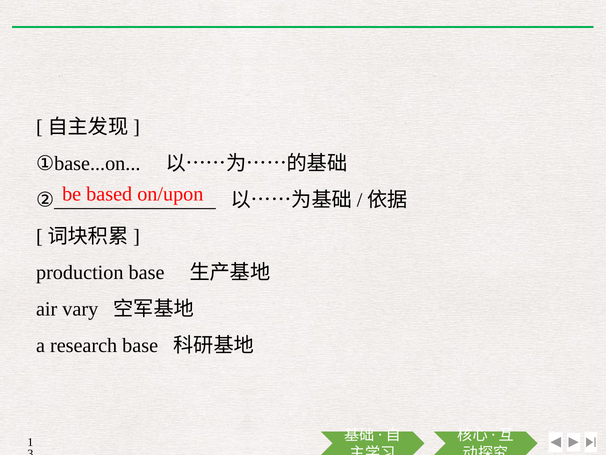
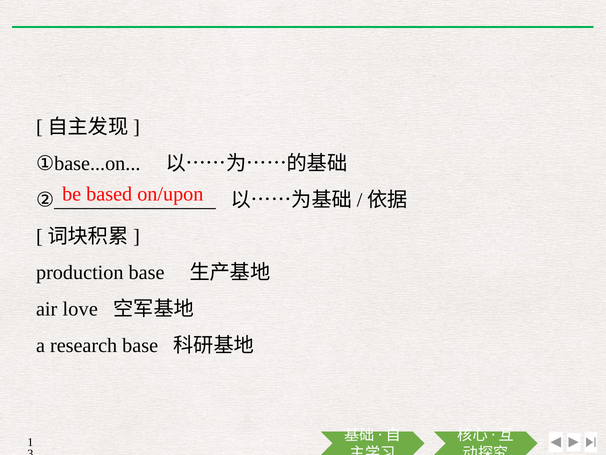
vary: vary -> love (80, 309)
